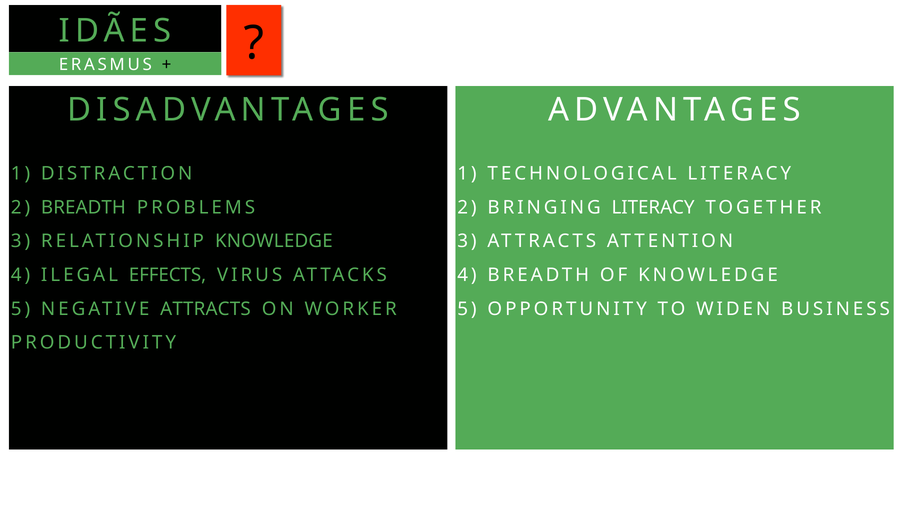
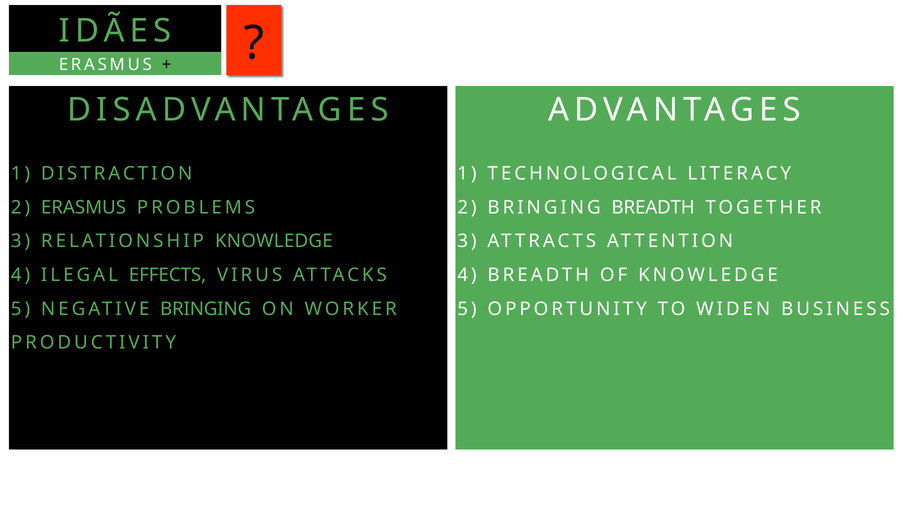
2 BREADTH: BREADTH -> ERASMUS (84, 208)
BRINGING LITERACY: LITERACY -> BREADTH (653, 208)
NEGATIVE ATTRACTS: ATTRACTS -> BRINGING (206, 309)
